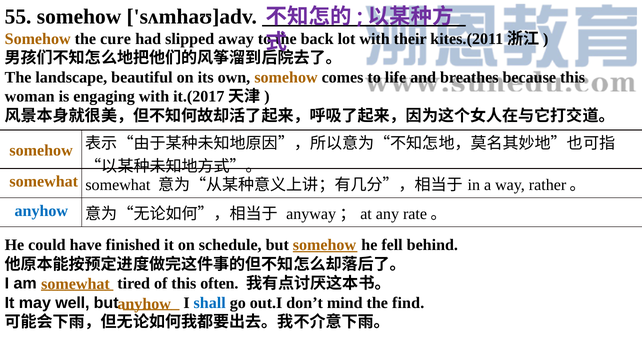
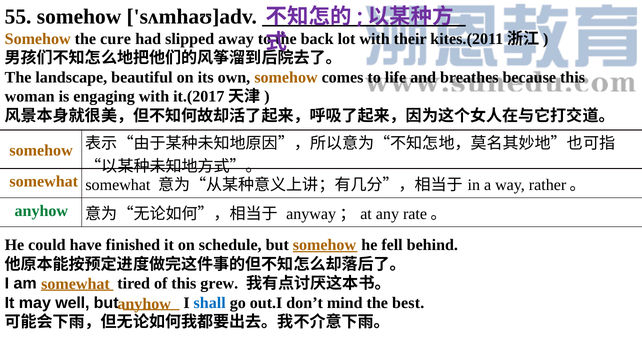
anyhow colour: blue -> green (41, 211)
often: often -> grew (219, 284)
find: find -> best (408, 303)
